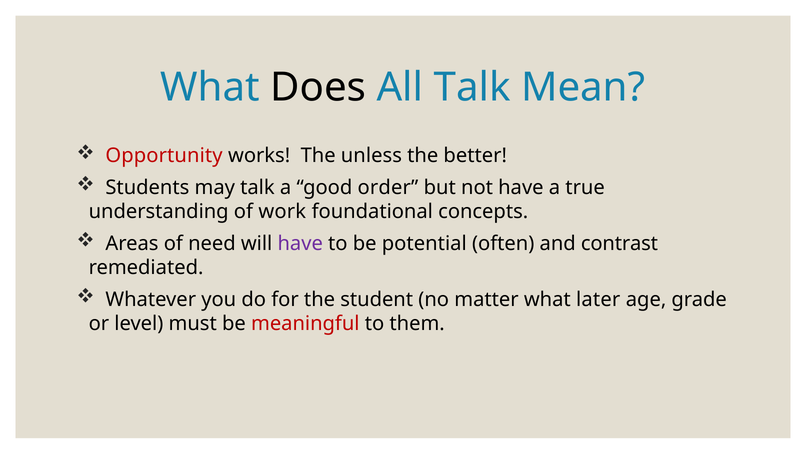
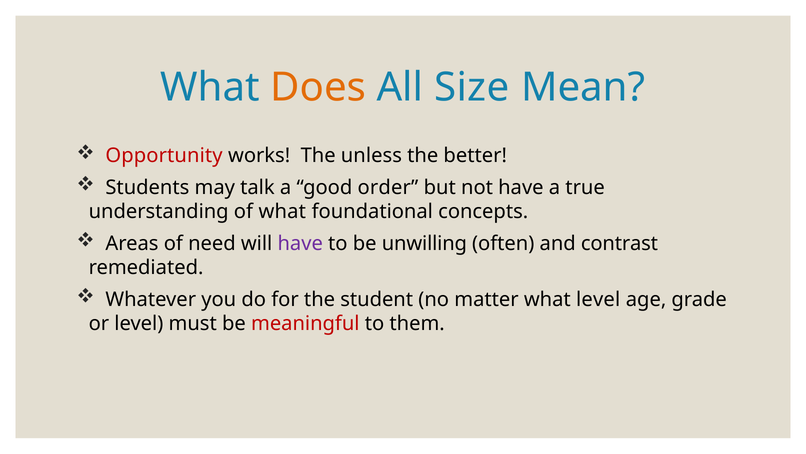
Does colour: black -> orange (318, 88)
All Talk: Talk -> Size (472, 88)
of work: work -> what (282, 211)
potential: potential -> unwilling (424, 243)
what later: later -> level (598, 299)
